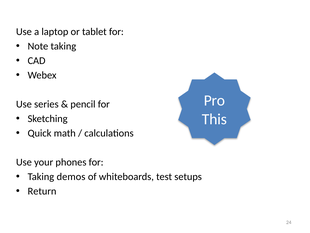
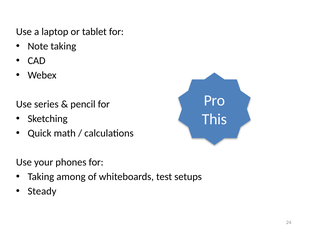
demos: demos -> among (71, 176)
Return: Return -> Steady (42, 191)
